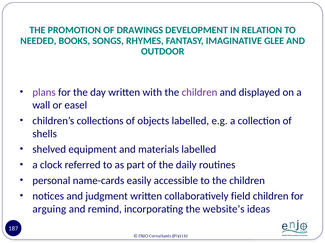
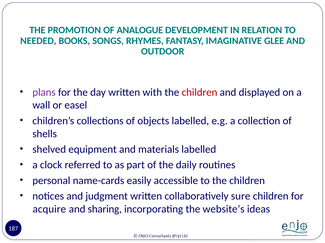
DRAWINGS: DRAWINGS -> ANALOGUE (140, 30)
children colour: purple -> red (200, 93)
field: field -> sure (241, 197)
arguing: arguing -> acquire (49, 210)
remind: remind -> sharing (105, 210)
